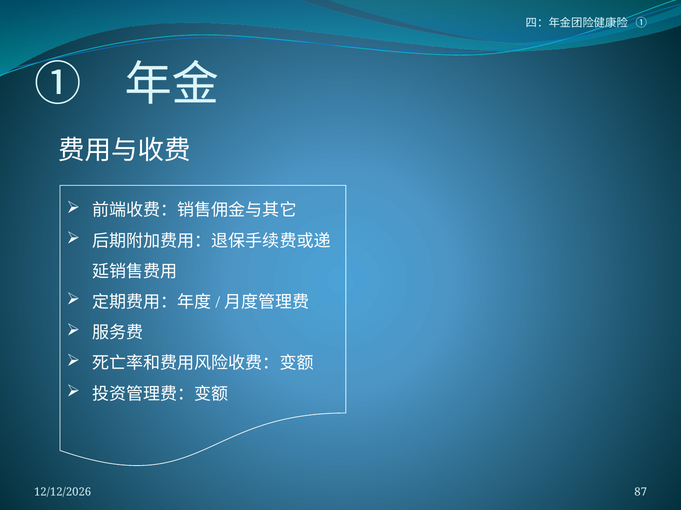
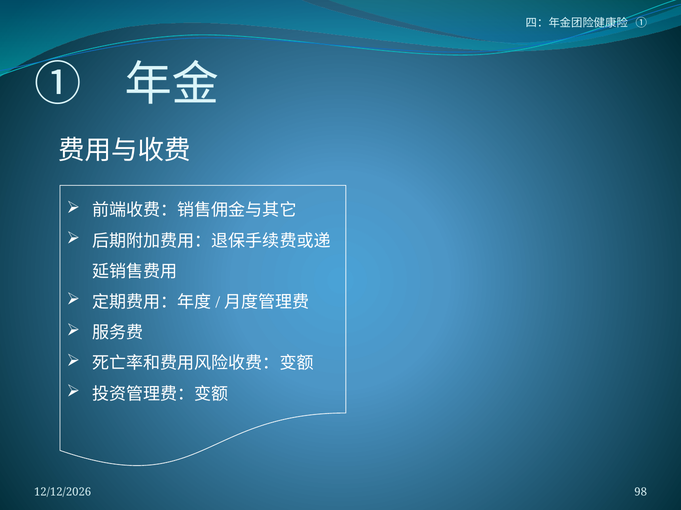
87: 87 -> 98 (641, 493)
